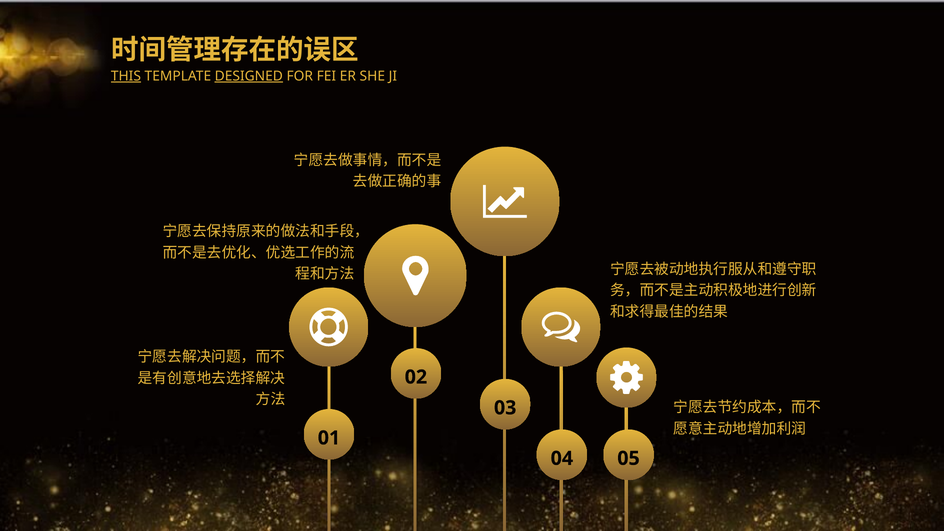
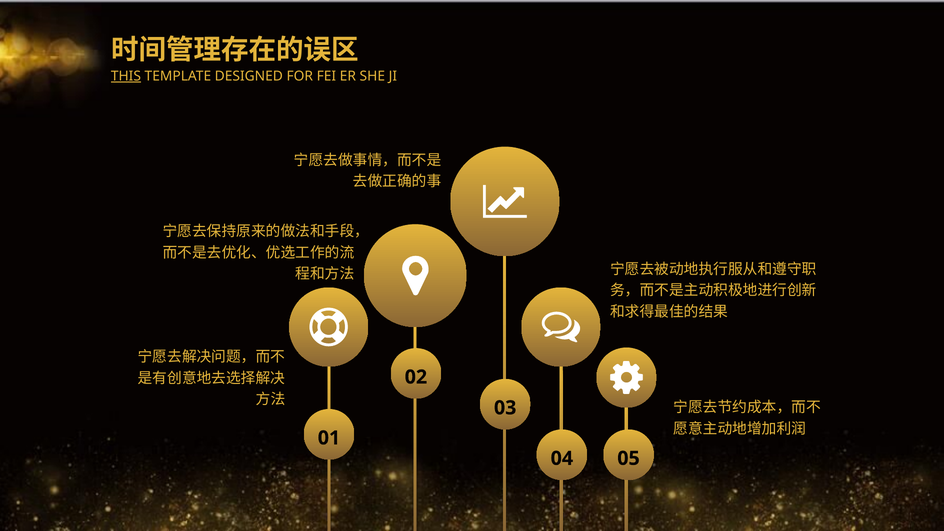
DESIGNED underline: present -> none (249, 76)
